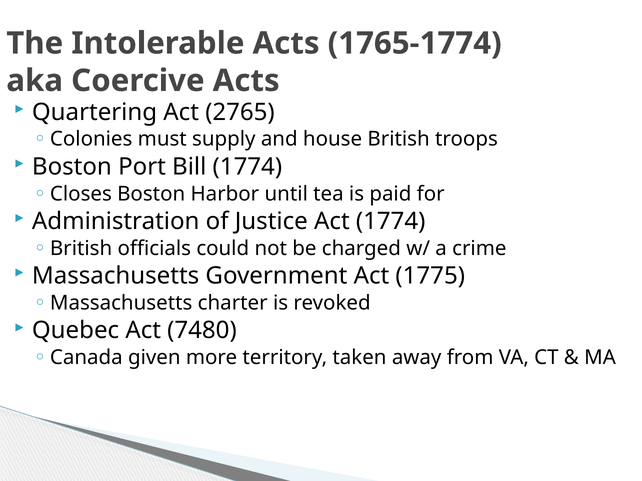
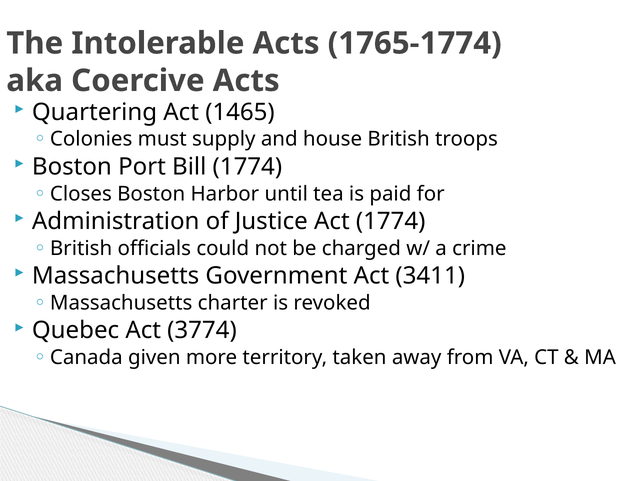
2765: 2765 -> 1465 (240, 112)
1775: 1775 -> 3411 (430, 276)
7480: 7480 -> 3774 (202, 331)
